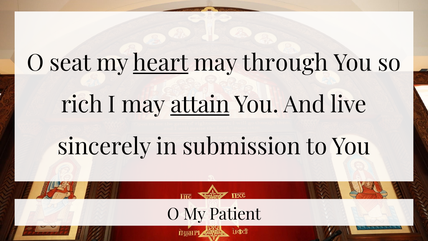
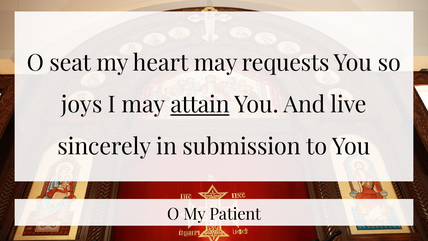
heart underline: present -> none (161, 63)
through: through -> requests (286, 63)
rich: rich -> joys (82, 105)
